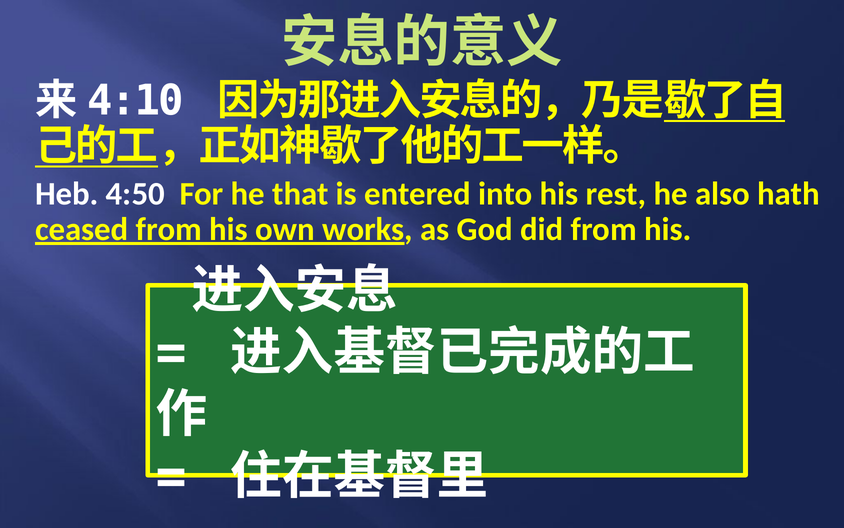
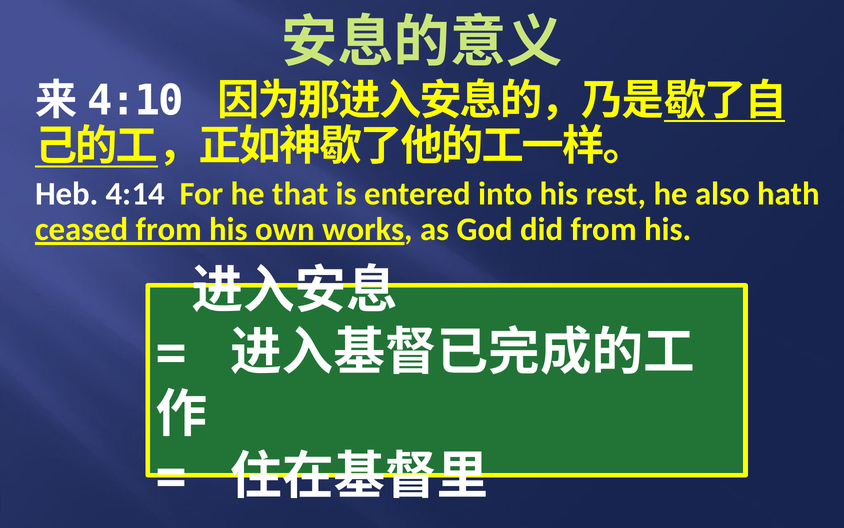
4:50: 4:50 -> 4:14 (135, 194)
